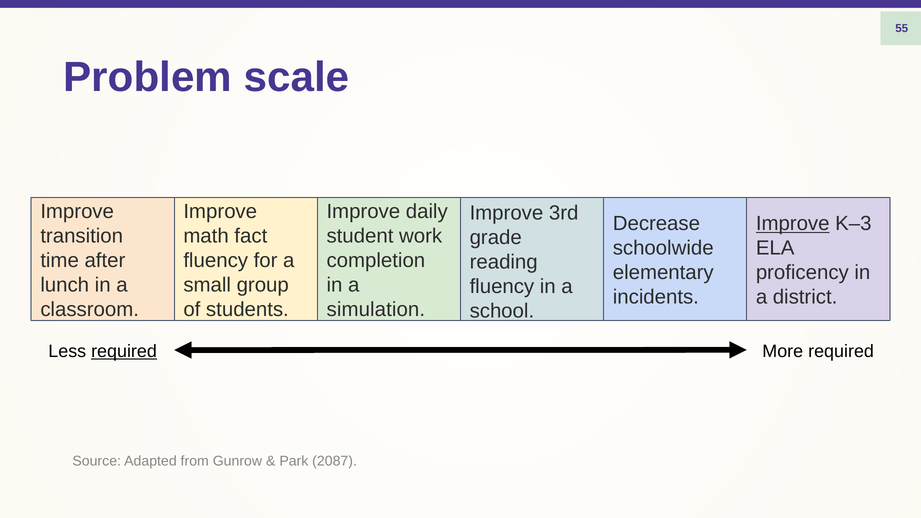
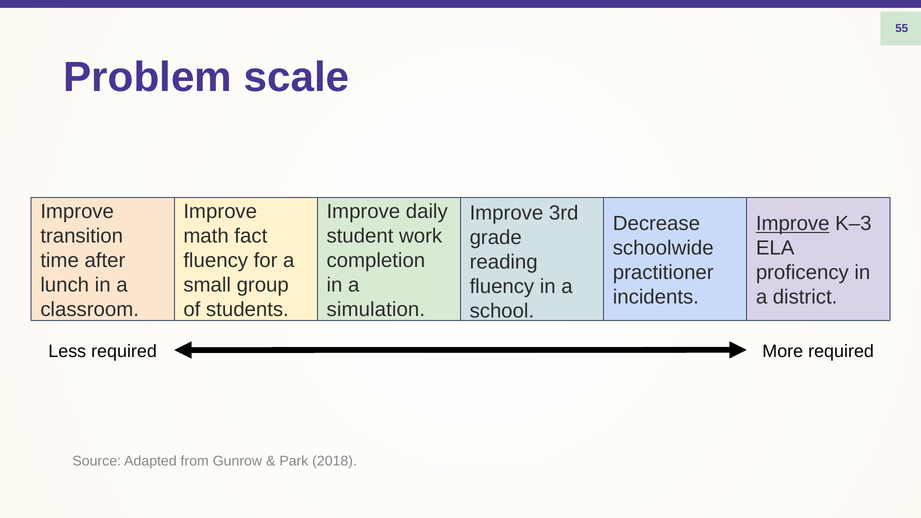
elementary: elementary -> practitioner (663, 273)
required underline: present -> none (124, 351)
2087: 2087 -> 2018 (335, 461)
